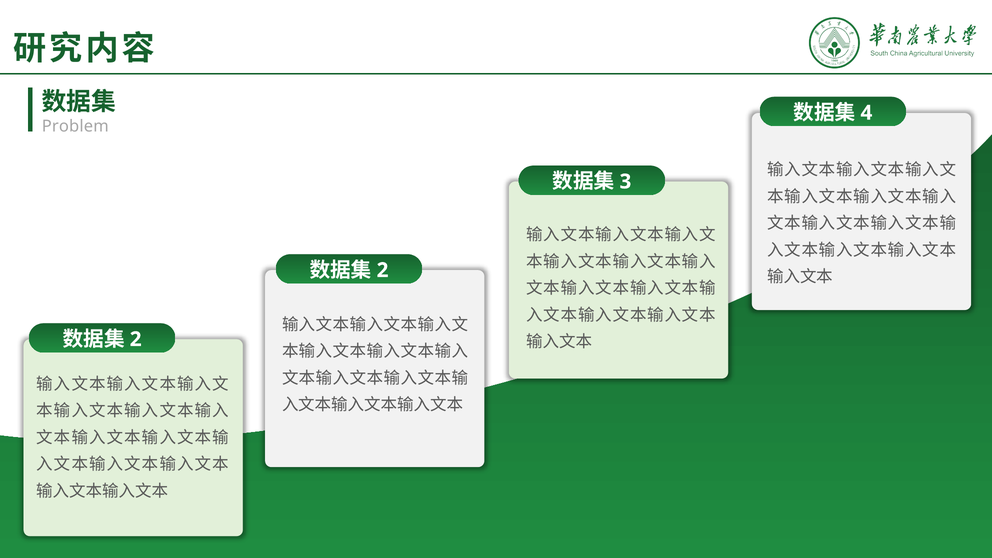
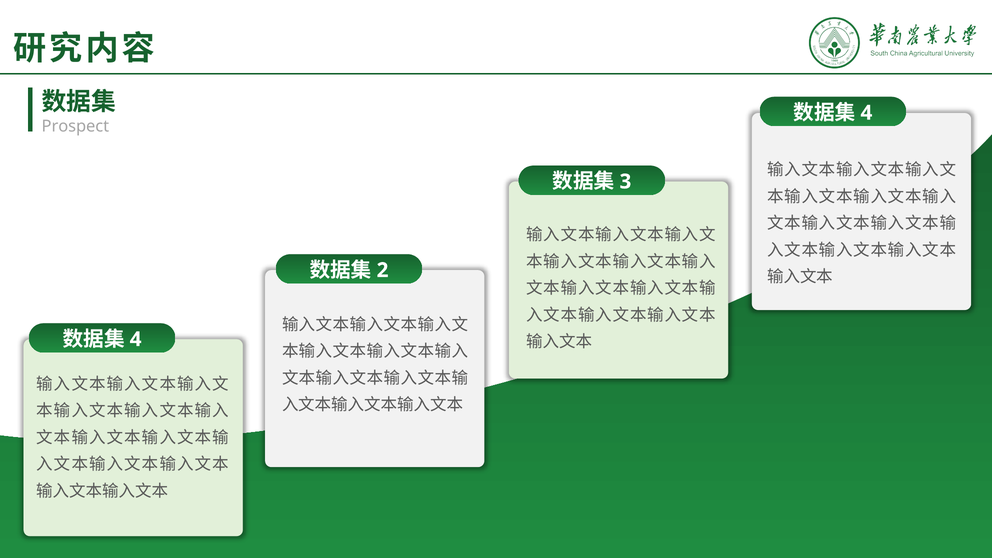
Problem: Problem -> Prospect (75, 126)
2: 2 -> 4 (136, 339)
